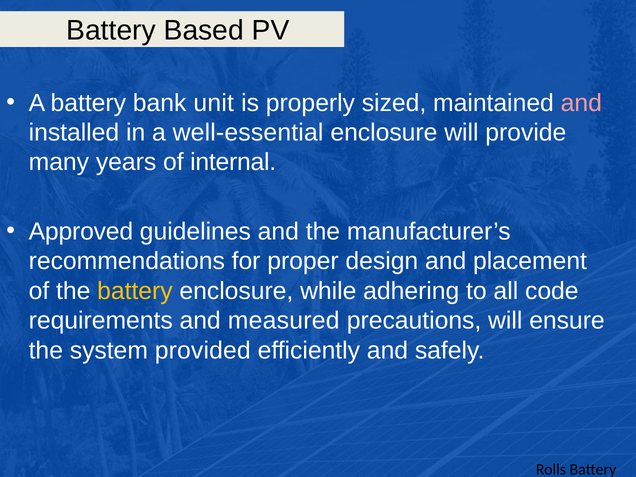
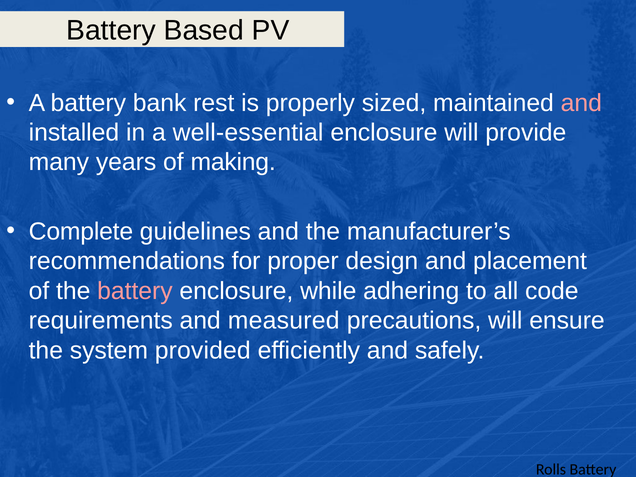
unit: unit -> rest (214, 103)
internal: internal -> making (233, 162)
Approved: Approved -> Complete (81, 232)
battery colour: yellow -> pink (135, 291)
